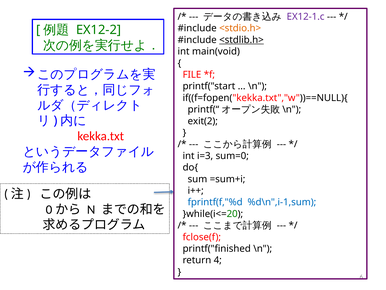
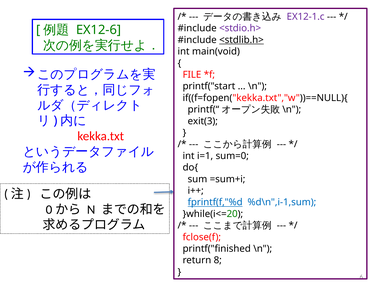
<stdio.h> colour: orange -> purple (240, 28)
EX12-2: EX12-2 -> EX12-6 (99, 30)
exit(2: exit(2 -> exit(3 (203, 121)
i=3: i=3 -> i=1 (205, 156)
fprintf(f,"%d underline: none -> present (215, 202)
4: 4 -> 8 (218, 260)
